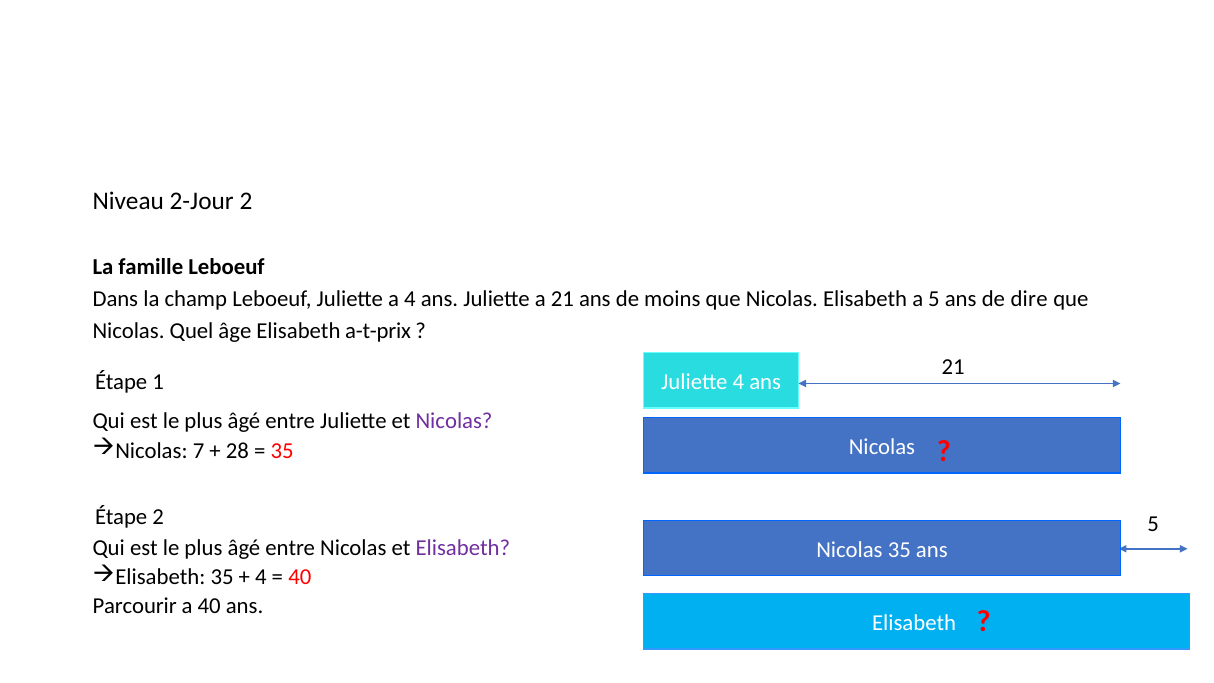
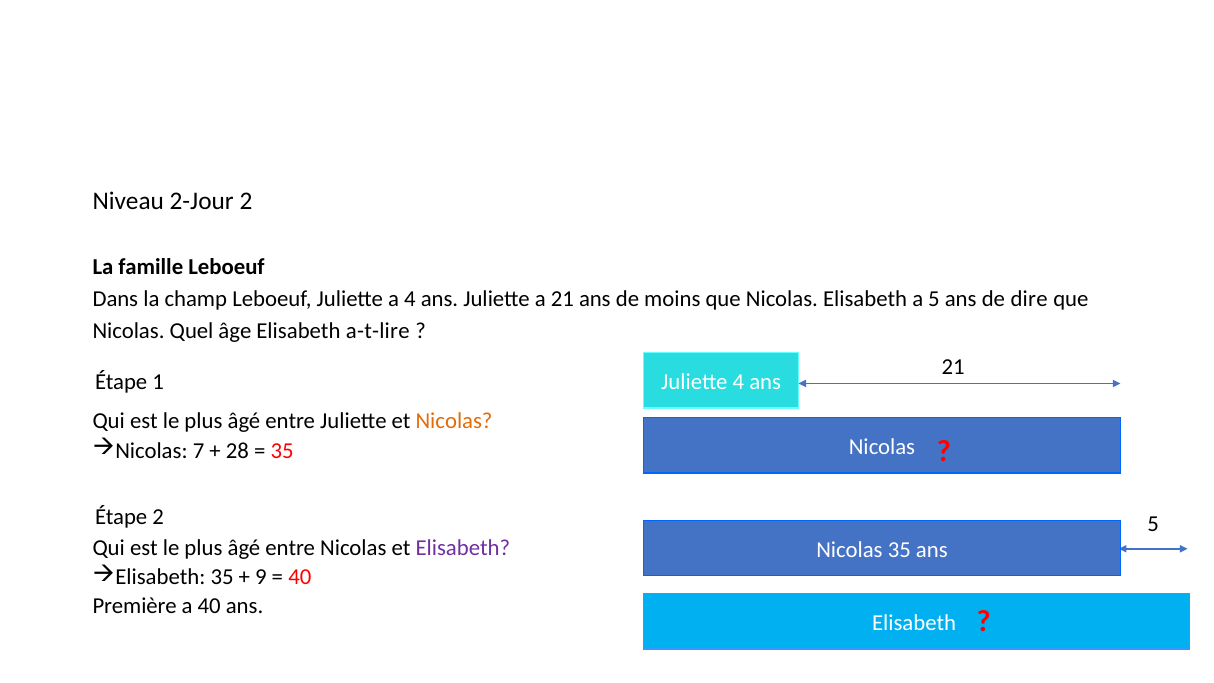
a-t-prix: a-t-prix -> a-t-lire (378, 331)
Nicolas colour: purple -> orange (454, 421)
4: 4 -> 9 (261, 577)
Parcourir: Parcourir -> Première (135, 606)
